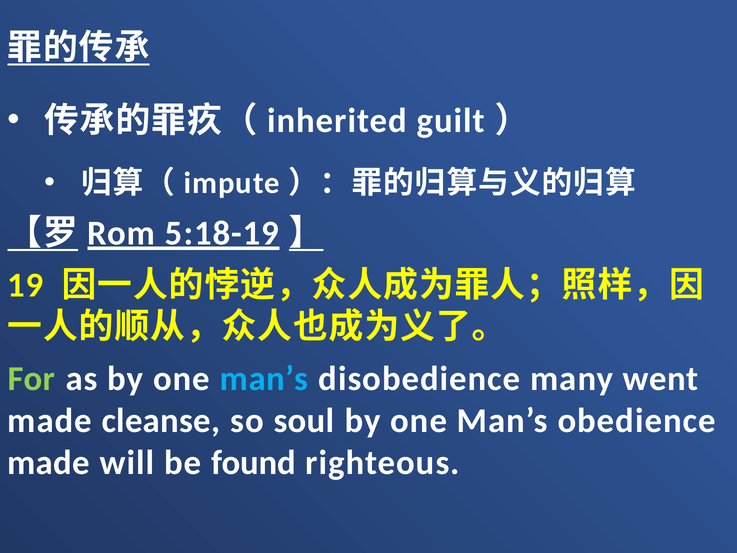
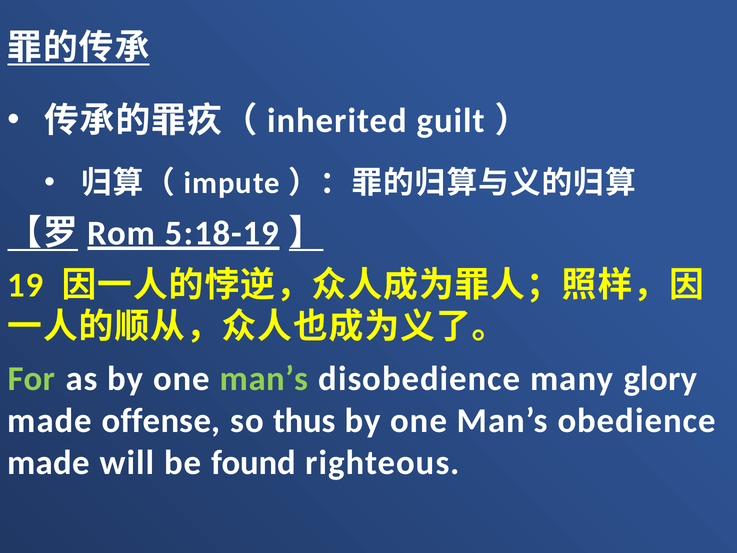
man’s colour: light blue -> light green (264, 379)
went: went -> glory (661, 379)
cleanse: cleanse -> offense (161, 421)
soul: soul -> thus (304, 421)
